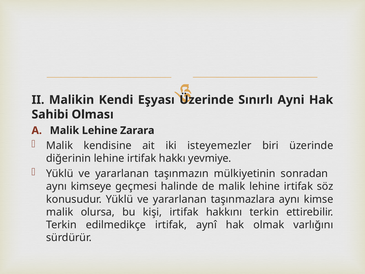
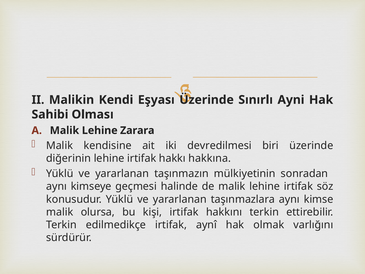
isteyemezler: isteyemezler -> devredilmesi (220, 146)
yevmiye: yevmiye -> hakkına (210, 158)
